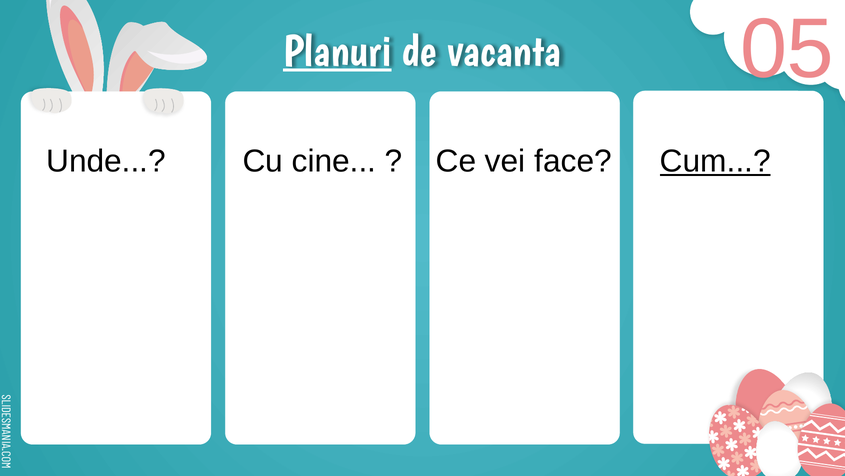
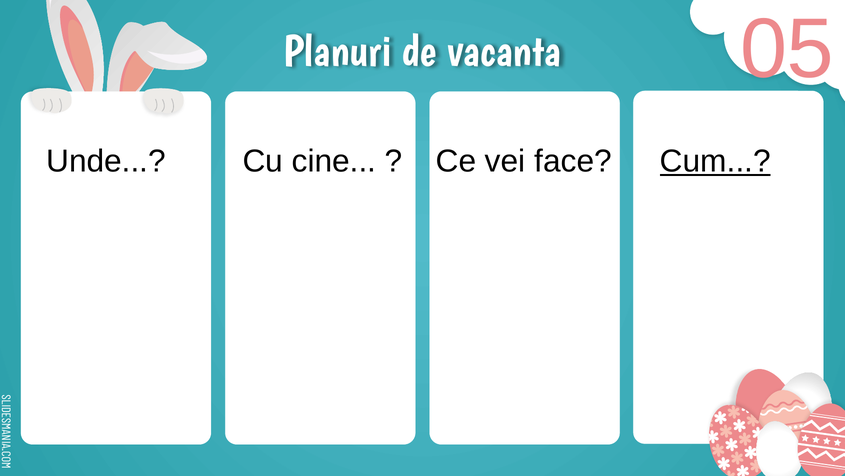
Planuri underline: present -> none (337, 51)
